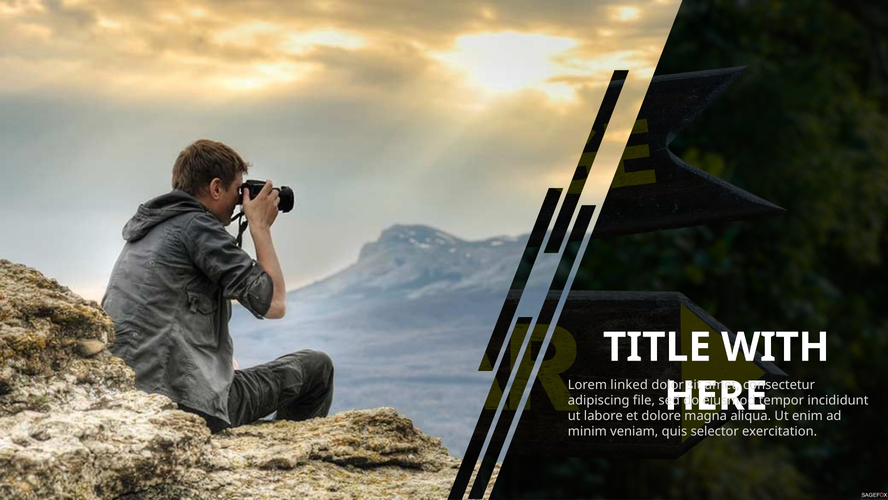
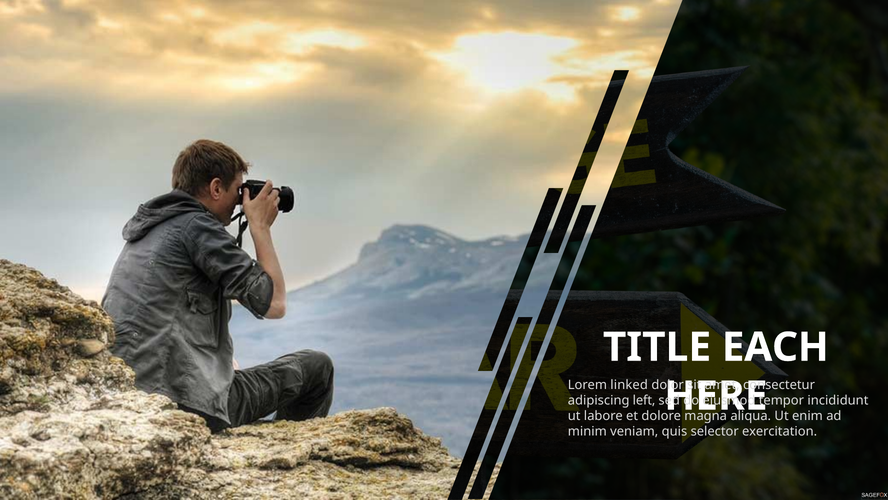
WITH: WITH -> EACH (775, 347)
file: file -> left (644, 400)
